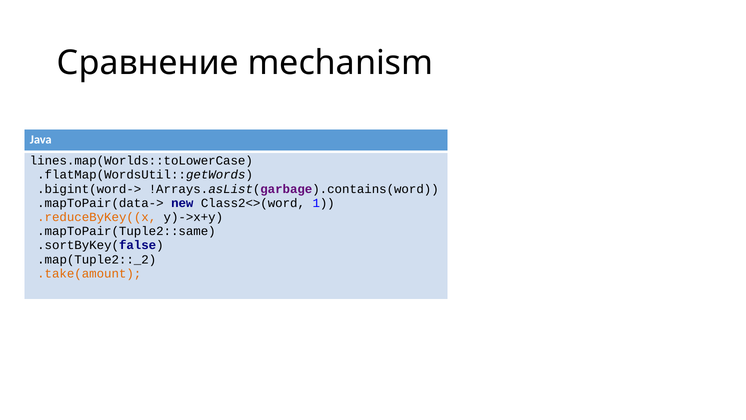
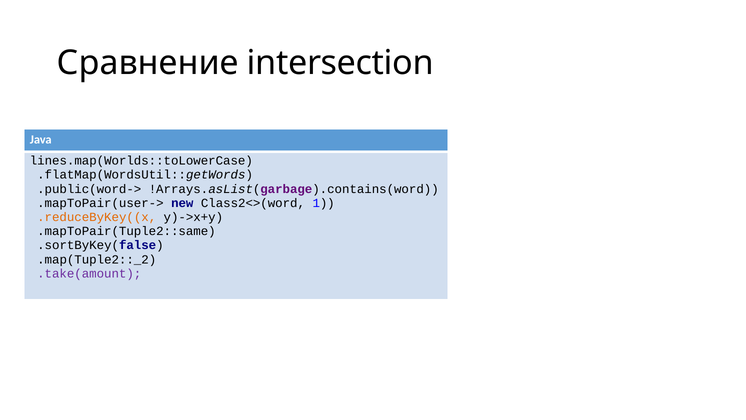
mechanism: mechanism -> intersection (340, 63)
.bigint(word->: .bigint(word-> -> .public(word-> (89, 189)
.mapToPair(data->: .mapToPair(data-> -> .mapToPair(user-> (100, 203)
.take(amount colour: orange -> purple (89, 273)
